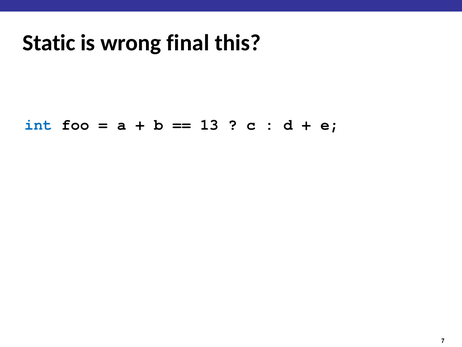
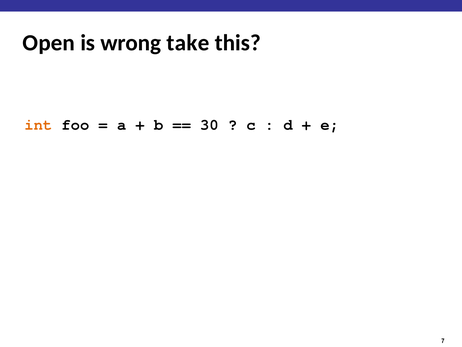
Static: Static -> Open (49, 43)
final: final -> take (188, 43)
int colour: blue -> orange (39, 125)
13: 13 -> 30 (210, 125)
